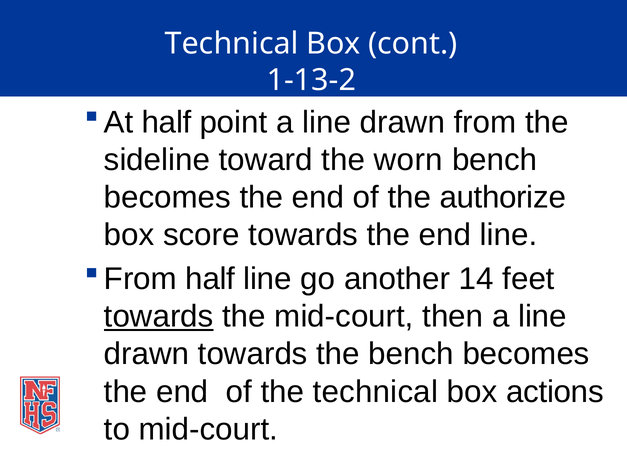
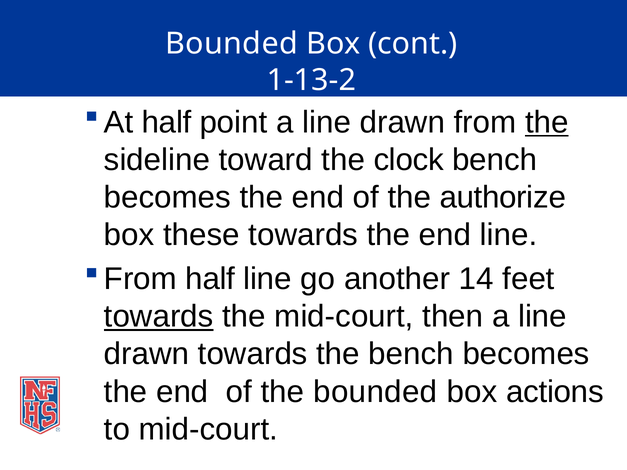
Technical: Technical -> Bounded (232, 44)
the underline: none -> present (547, 122)
worn: worn -> clock (409, 160)
score: score -> these (201, 235)
the technical: technical -> bounded (375, 392)
